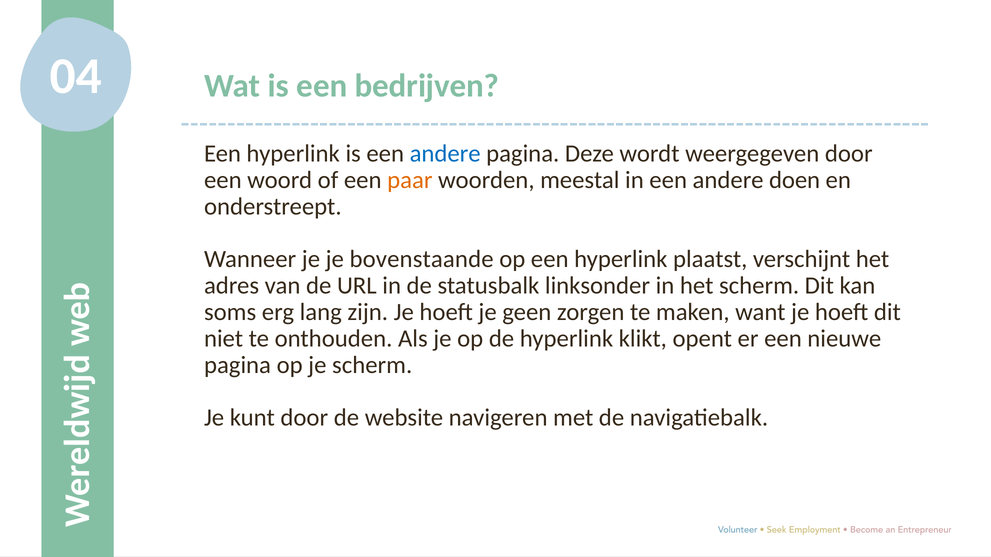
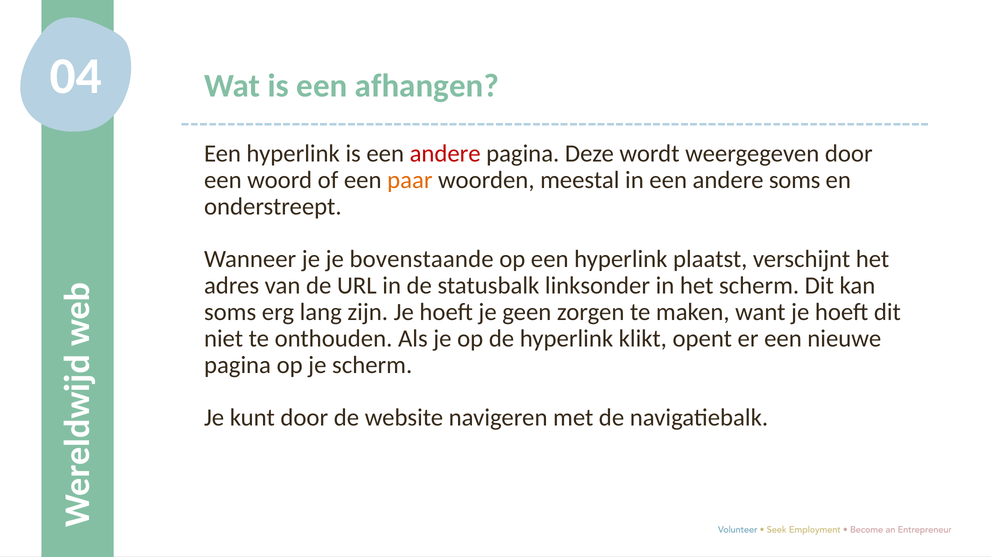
bedrijven: bedrijven -> afhangen (427, 86)
andere colour: blue -> red (445, 154)
andere doen: doen -> soms (795, 180)
